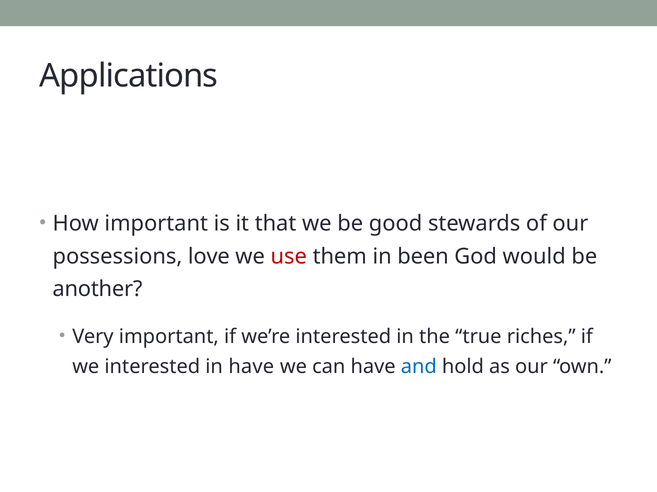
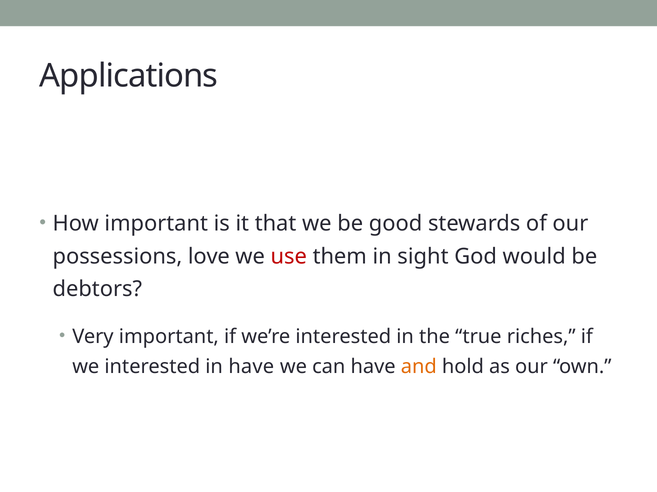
been: been -> sight (423, 257)
another: another -> debtors (97, 290)
and colour: blue -> orange (419, 367)
